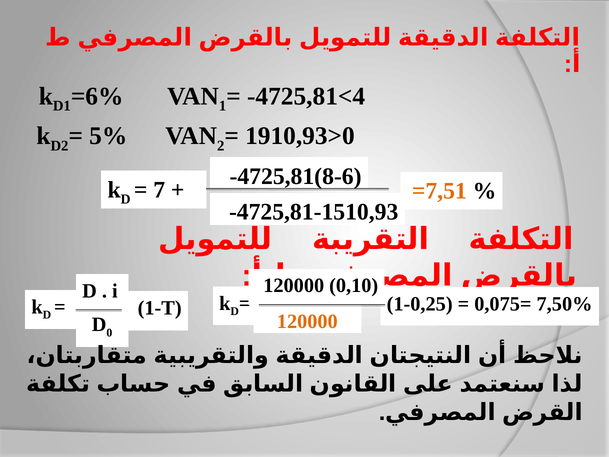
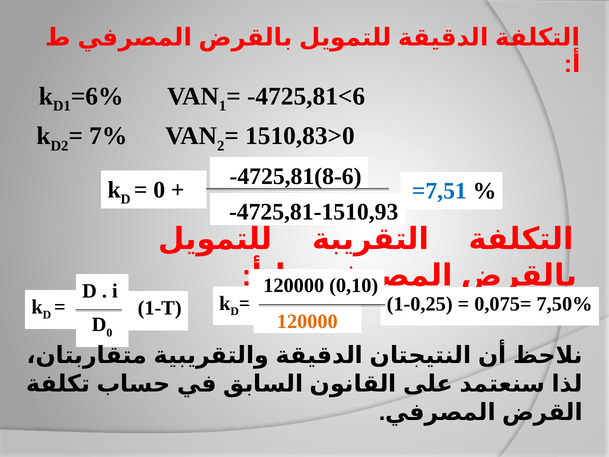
-4725,81<4: -4725,81<4 -> -4725,81<6 (306, 96)
5%: 5% -> 7% (108, 136)
1910,93>0: 1910,93>0 -> 1510,83>0 (300, 136)
7: 7 -> 0 (159, 190)
=7,51 colour: orange -> blue (439, 191)
